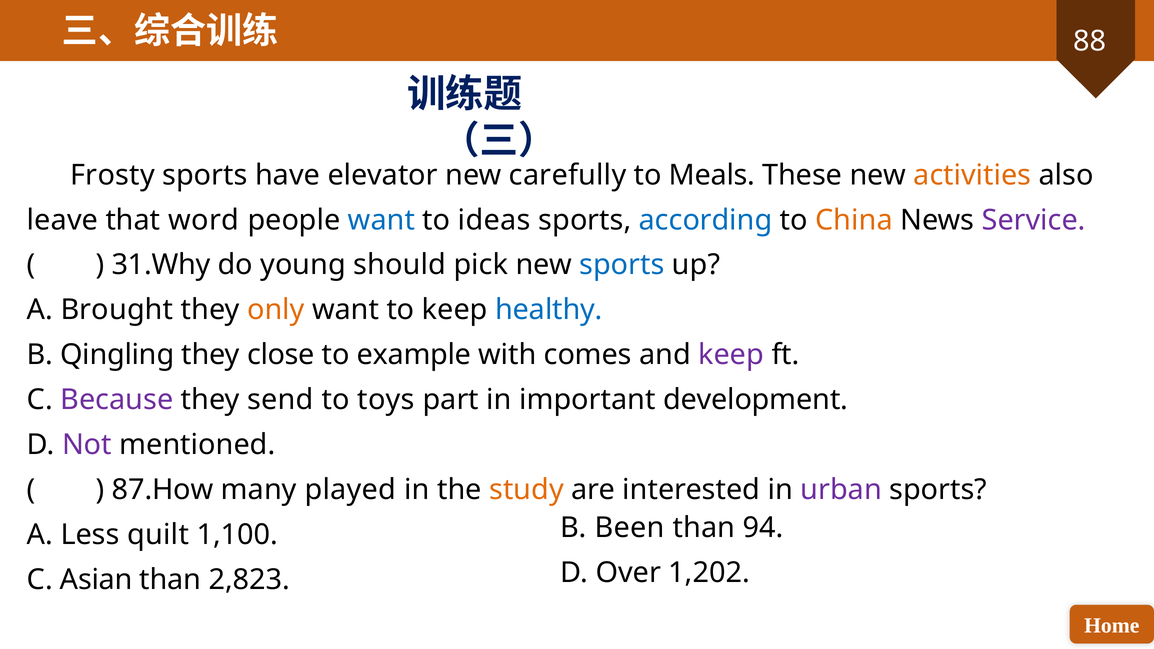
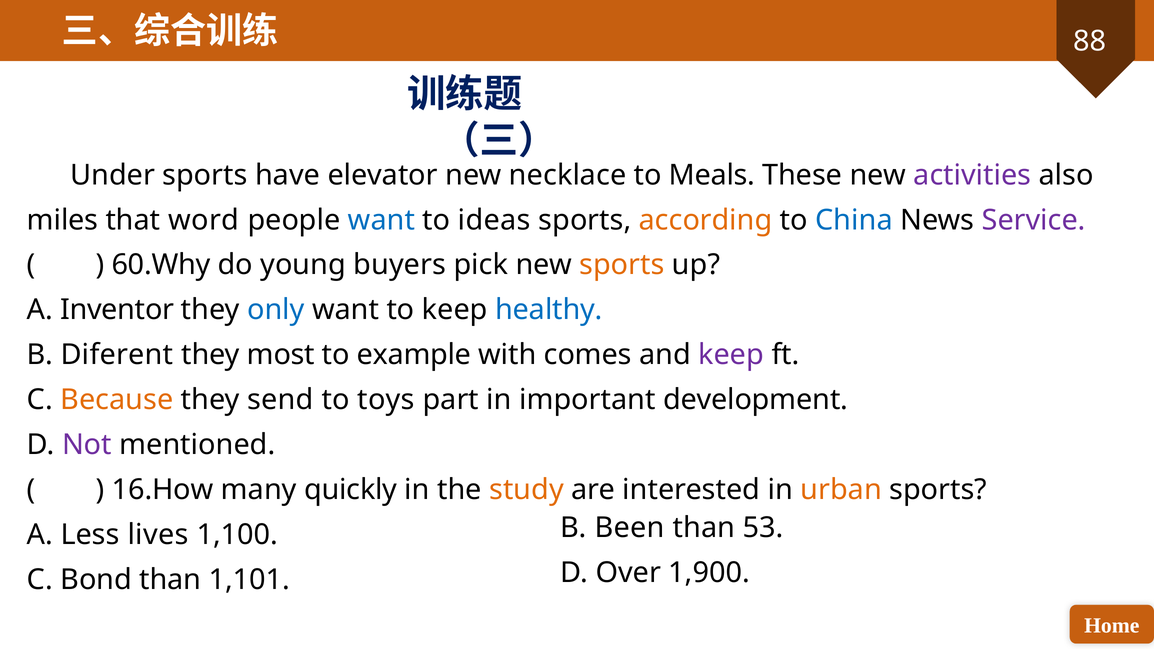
Frosty: Frosty -> Under (113, 175)
carefully: carefully -> necklace (568, 175)
activities colour: orange -> purple (972, 175)
leave: leave -> miles (63, 220)
according colour: blue -> orange (706, 220)
China colour: orange -> blue (854, 220)
31.Why: 31.Why -> 60.Why (161, 265)
should: should -> buyers (400, 265)
sports colour: blue -> orange (622, 265)
Brought: Brought -> Inventor (117, 310)
only colour: orange -> blue (276, 310)
Qingling: Qingling -> Diferent (117, 355)
close: close -> most (281, 355)
Because colour: purple -> orange (117, 400)
87.How: 87.How -> 16.How (163, 490)
played: played -> quickly (351, 490)
urban colour: purple -> orange (841, 490)
94: 94 -> 53 (763, 528)
quilt: quilt -> lives (158, 535)
1,202: 1,202 -> 1,900 (709, 573)
Asian: Asian -> Bond (96, 580)
2,823: 2,823 -> 1,101 (249, 580)
